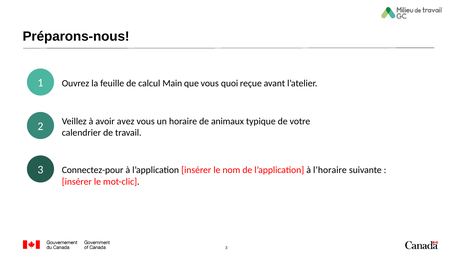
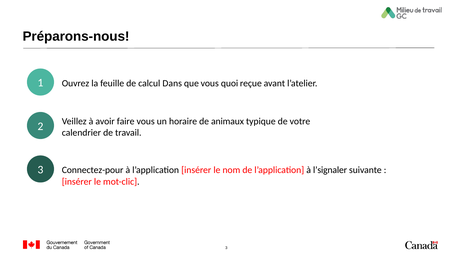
Main: Main -> Dans (172, 83)
avez: avez -> faire (126, 121)
l’horaire: l’horaire -> l’signaler (330, 170)
